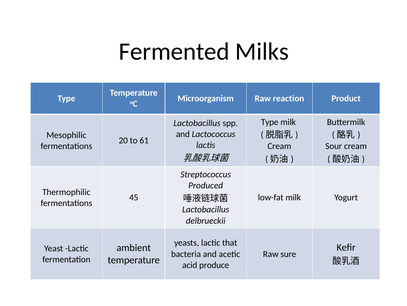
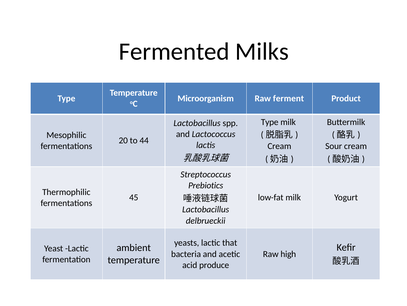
reaction: reaction -> ferment (288, 98)
61: 61 -> 44 (144, 140)
Produced: Produced -> Prebiotics (206, 185)
sure: sure -> high (288, 253)
